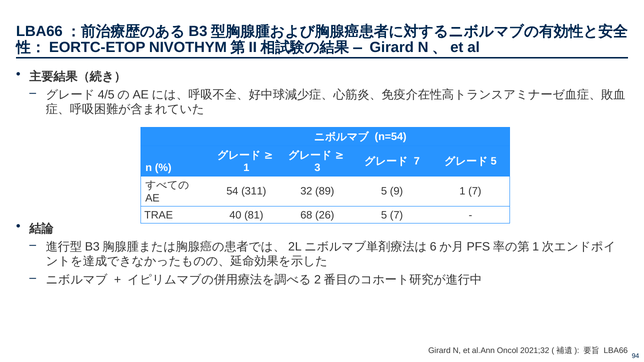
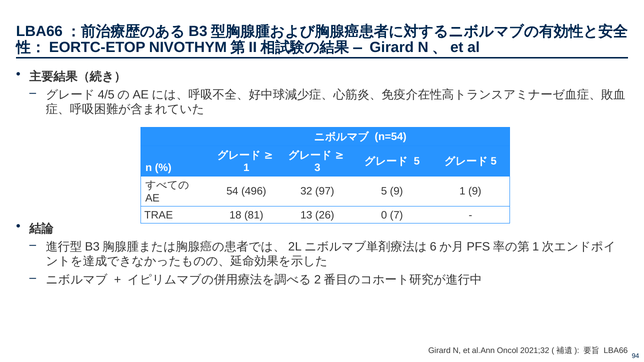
7: 7 -> 5 (417, 161)
311: 311 -> 496 (254, 192)
89: 89 -> 97 (325, 192)
1 7: 7 -> 9 (475, 192)
40: 40 -> 18 (235, 215)
68: 68 -> 13 (306, 215)
26 5: 5 -> 0 (384, 215)
